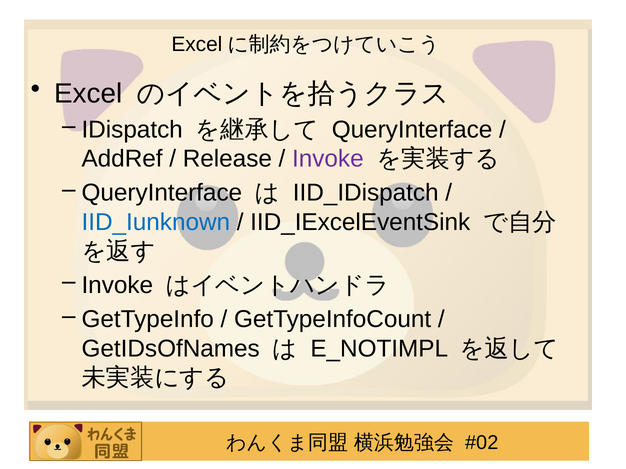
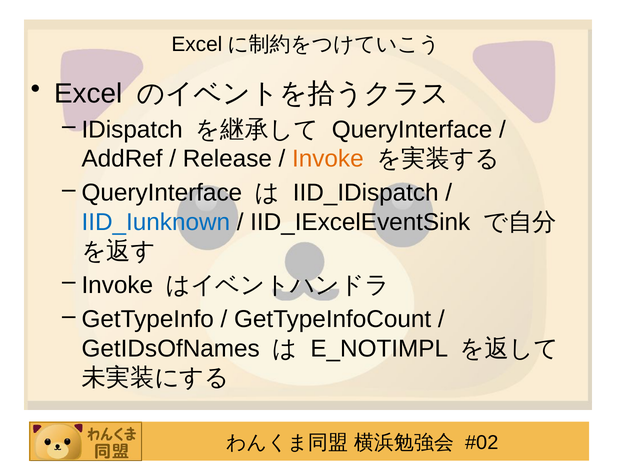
Invoke colour: purple -> orange (328, 159)
